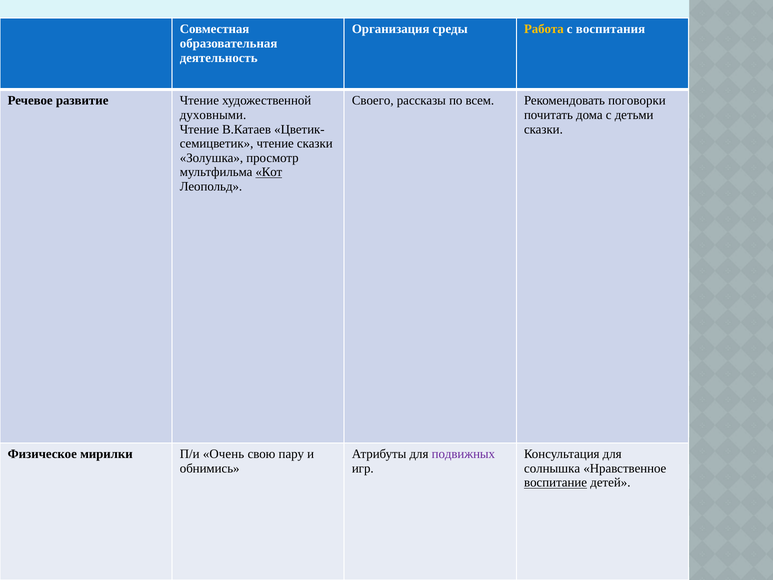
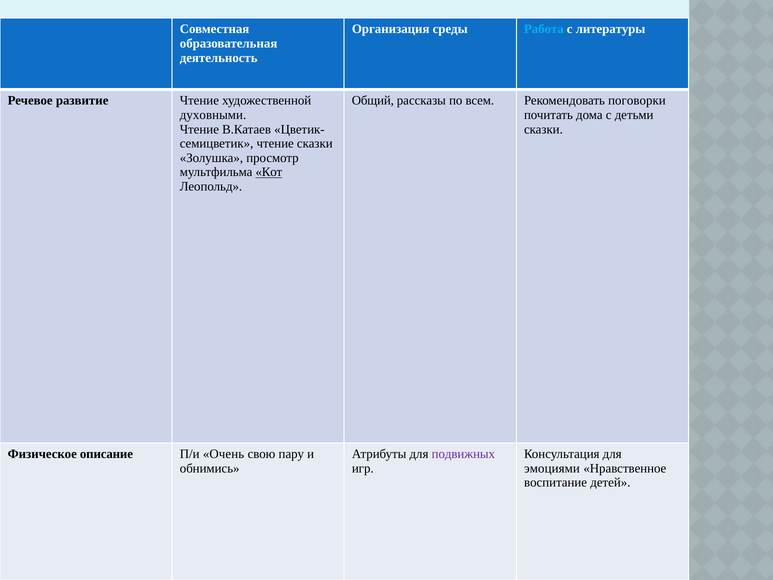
Работа colour: yellow -> light blue (544, 29)
воспитания: воспитания -> литературы (611, 29)
Своего: Своего -> Общий (373, 101)
мирилки: мирилки -> описание (106, 454)
солнышка: солнышка -> эмоциями (552, 468)
воспитание underline: present -> none (556, 482)
